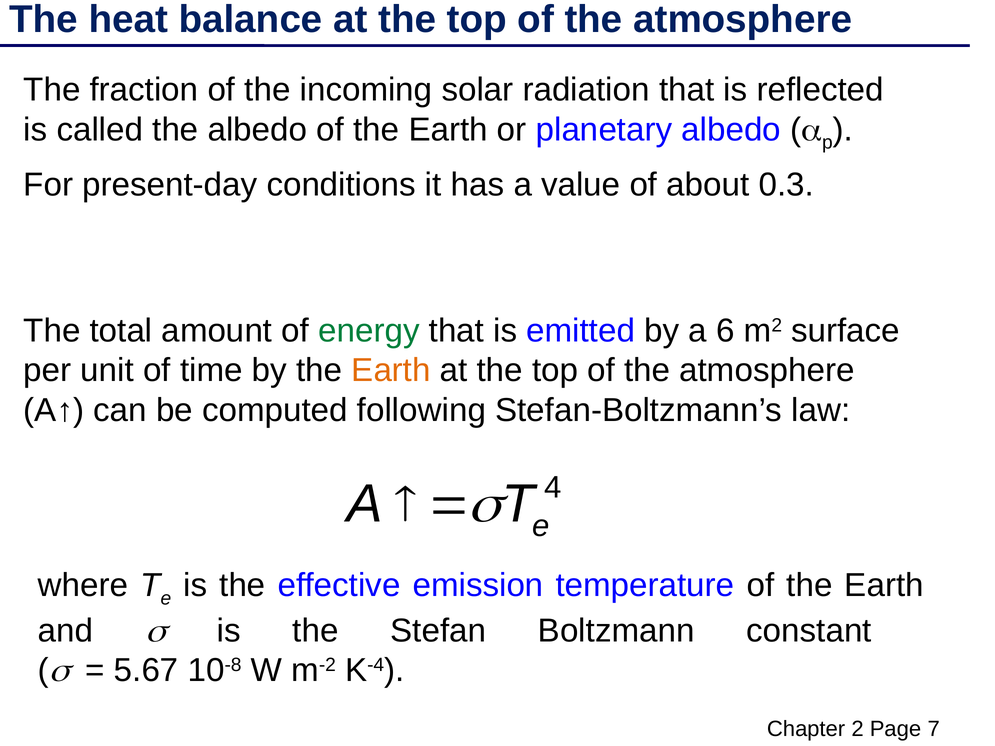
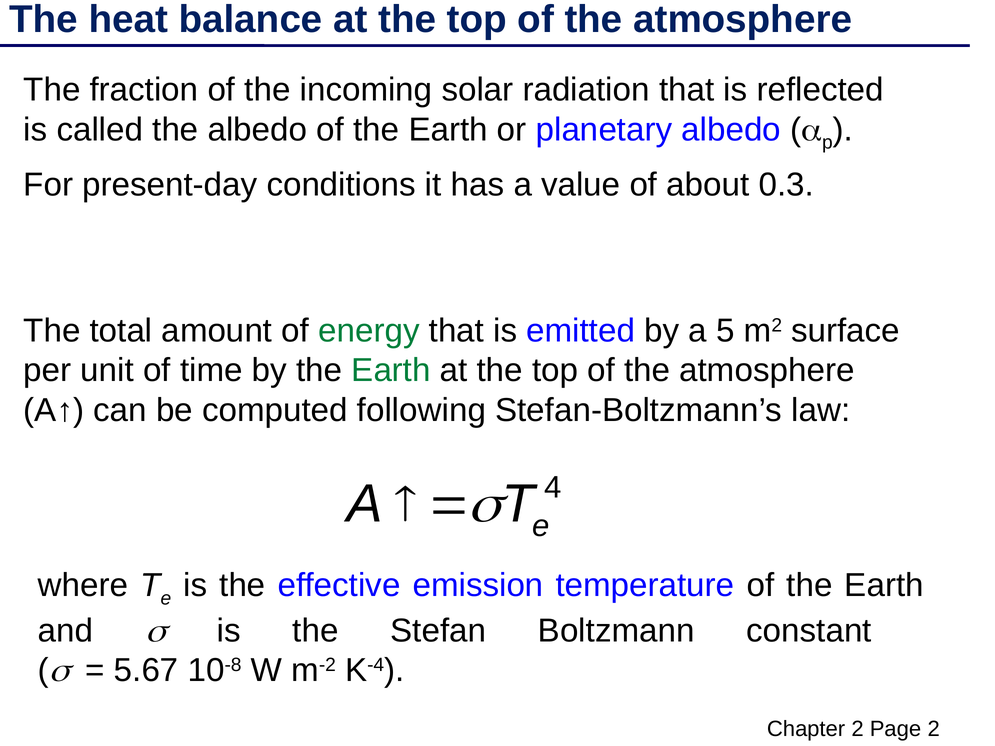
6: 6 -> 5 (725, 331)
Earth colour: orange -> green (391, 371)
Page 7: 7 -> 2 (934, 729)
